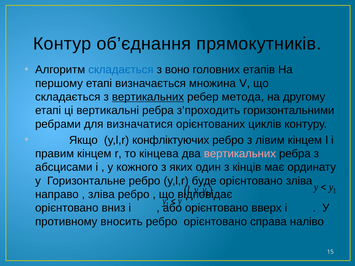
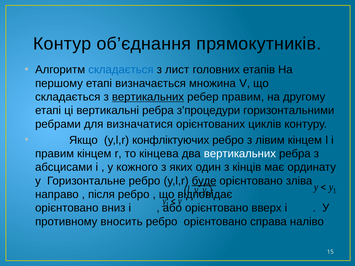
воно: воно -> лист (177, 70)
ребер метода: метода -> правим (243, 97)
з’проходить: з’проходить -> з’процедури (209, 111)
вертикальних colour: pink -> white (240, 154)
буде underline: none -> present (204, 181)
зліва: зліва -> після (101, 195)
